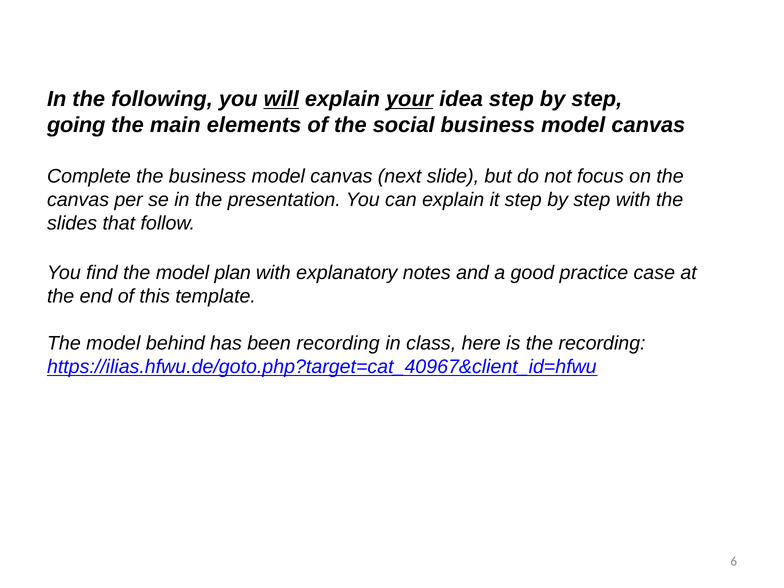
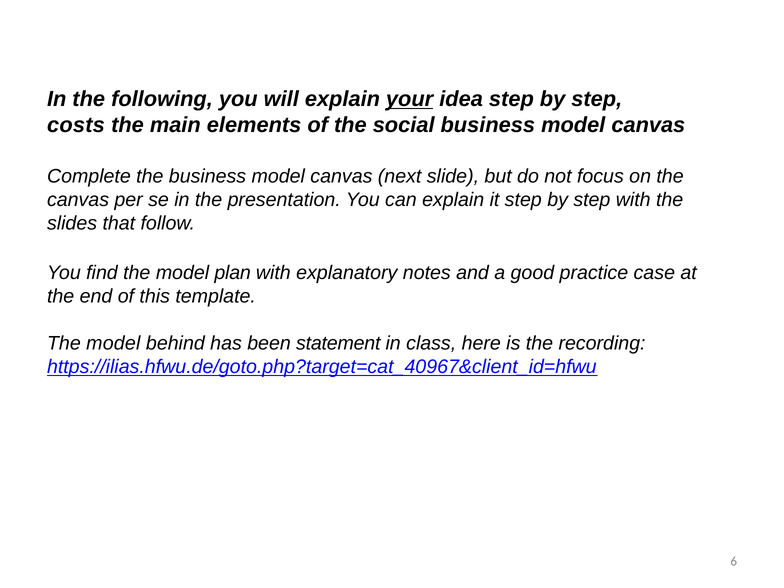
will underline: present -> none (281, 99)
going: going -> costs (76, 125)
been recording: recording -> statement (338, 343)
